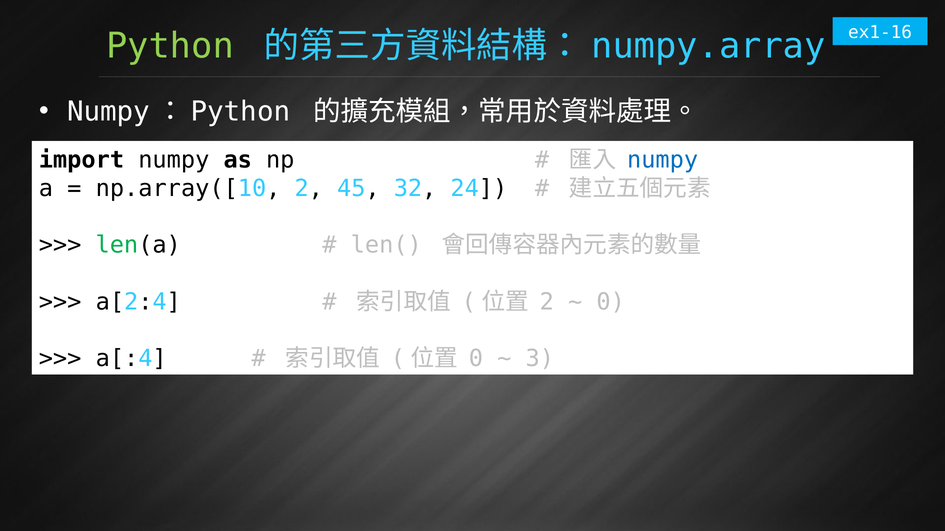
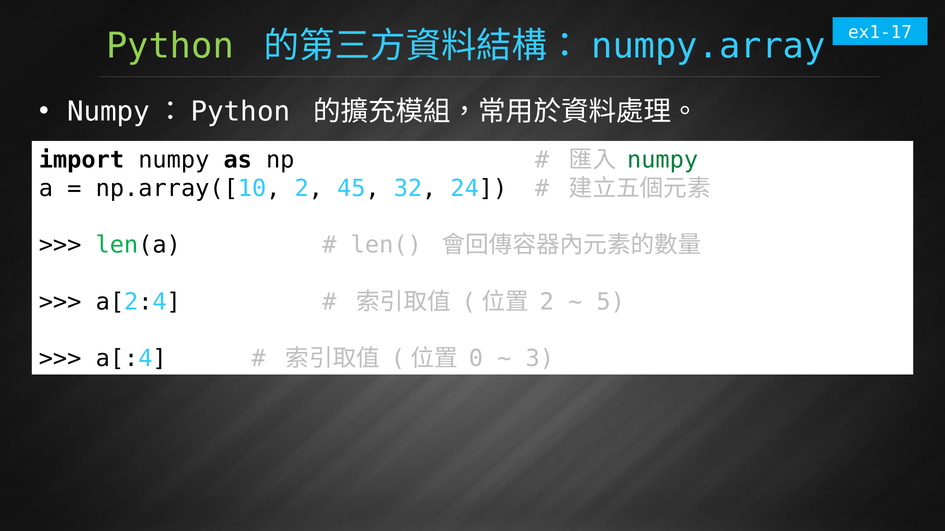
ex1-16: ex1-16 -> ex1-17 (880, 32)
numpy colour: blue -> green (663, 160)
0: 0 -> 5 (611, 302)
